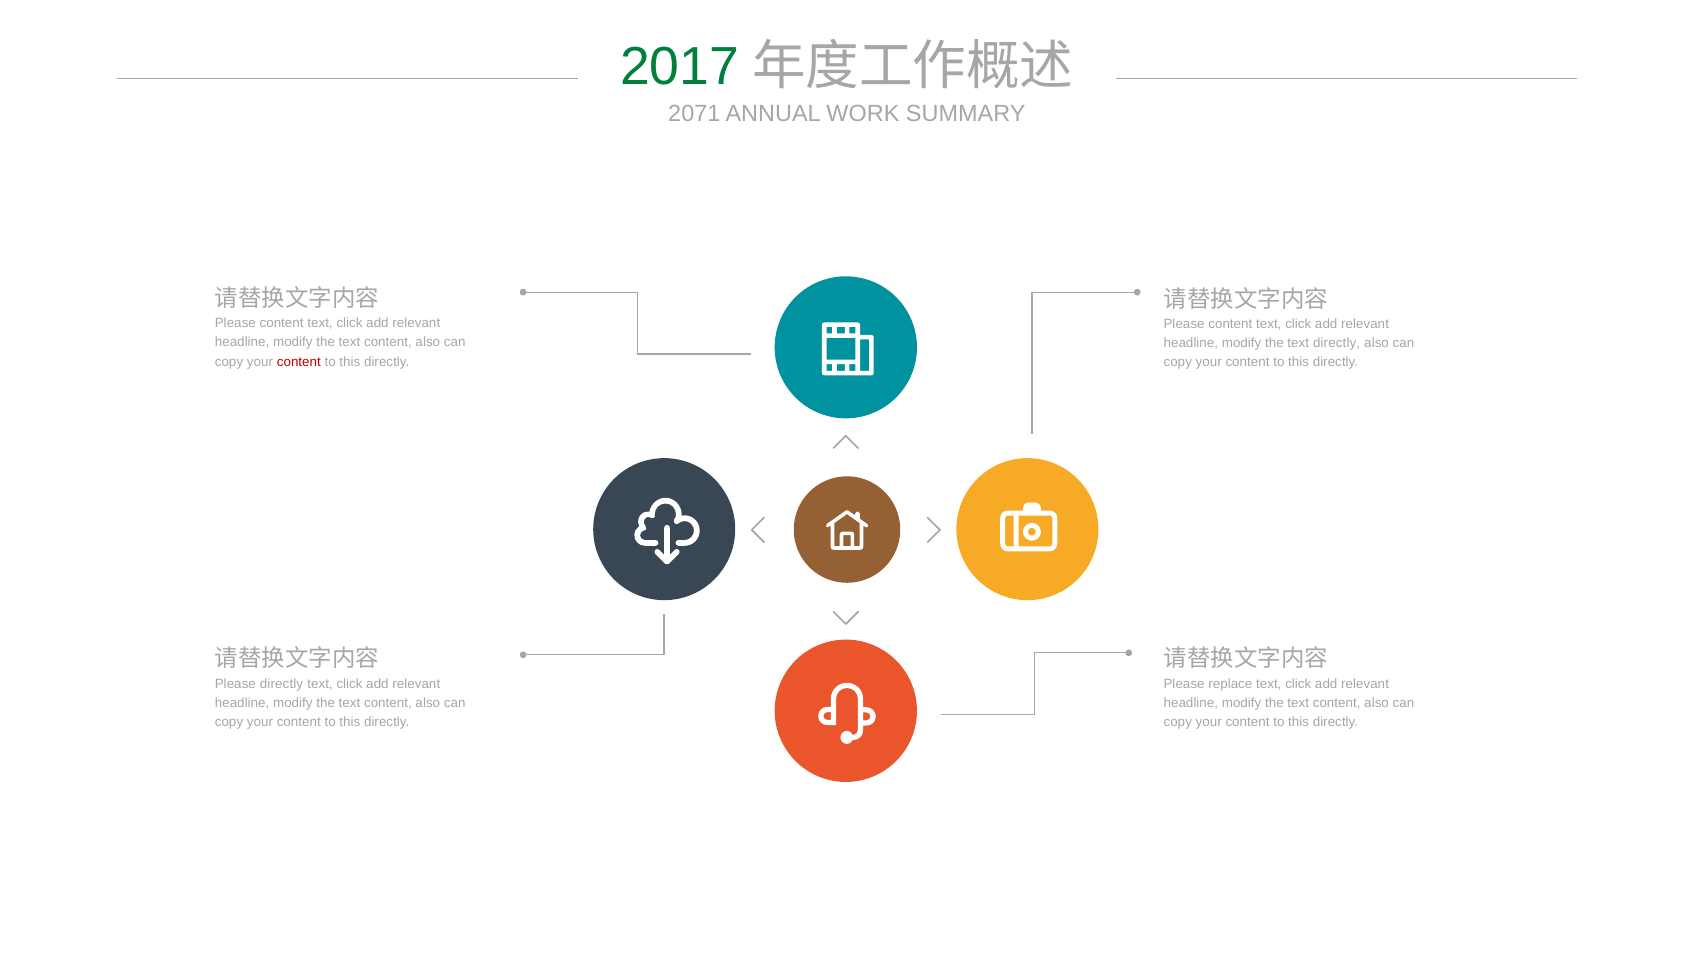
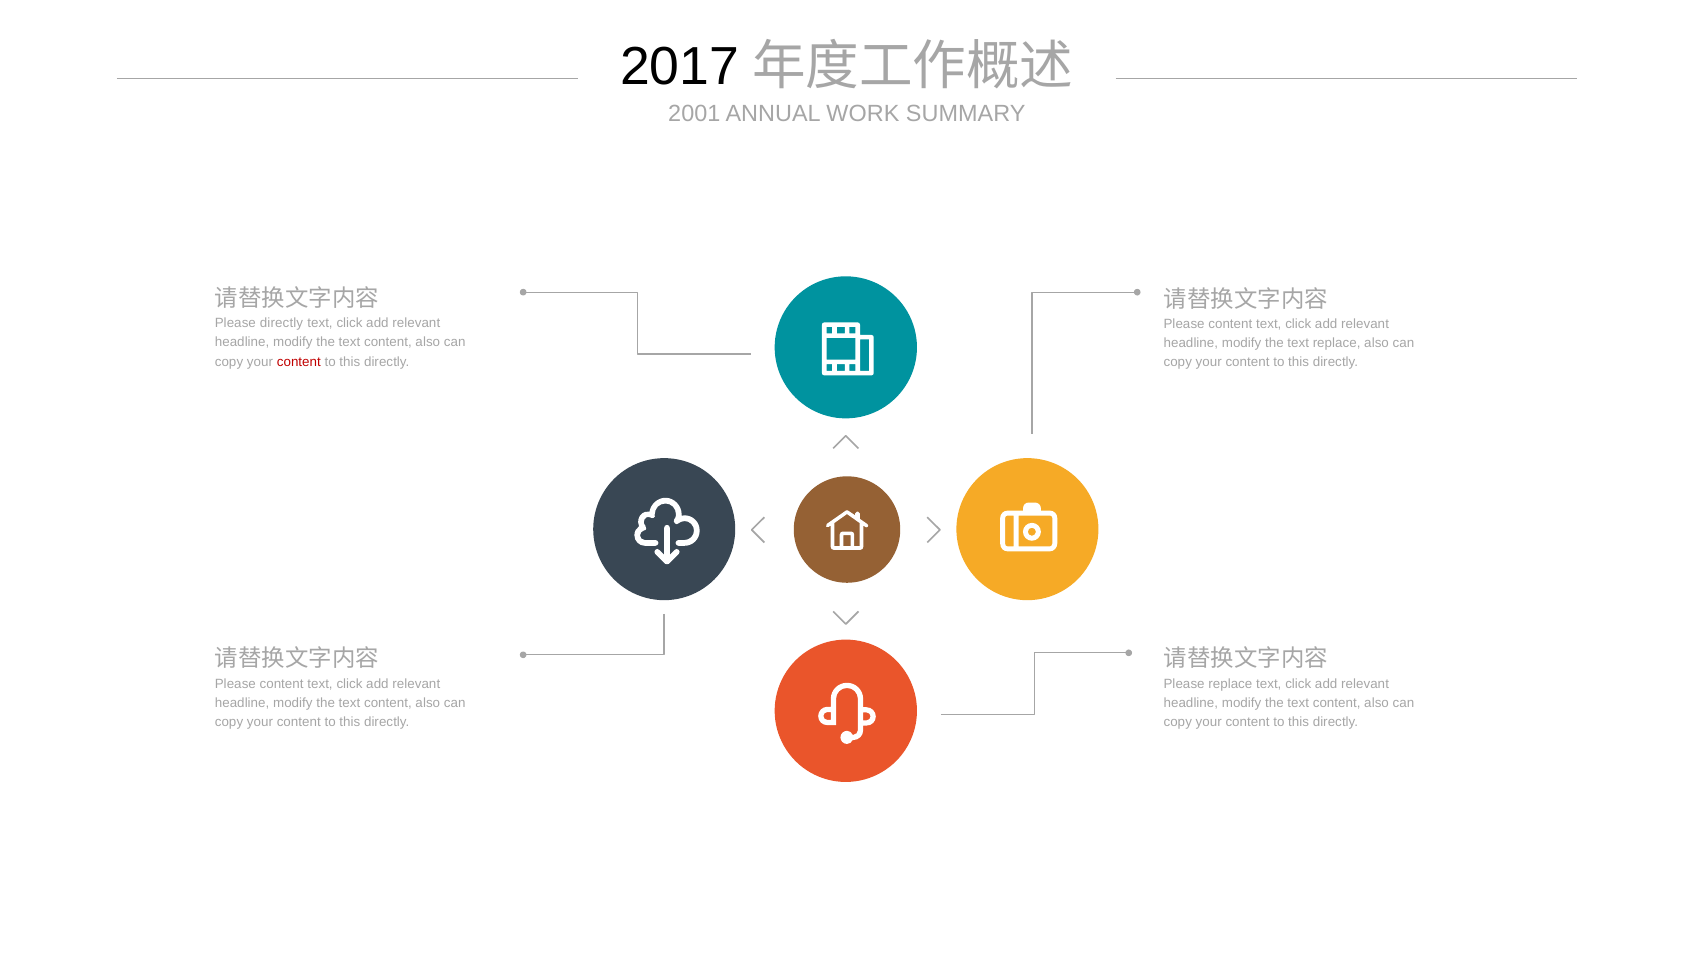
2017 colour: green -> black (680, 67)
2071: 2071 -> 2001 (694, 114)
content: content -> directly (282, 323)
text directly: directly -> replace (1337, 343)
directly: directly -> content (282, 684)
